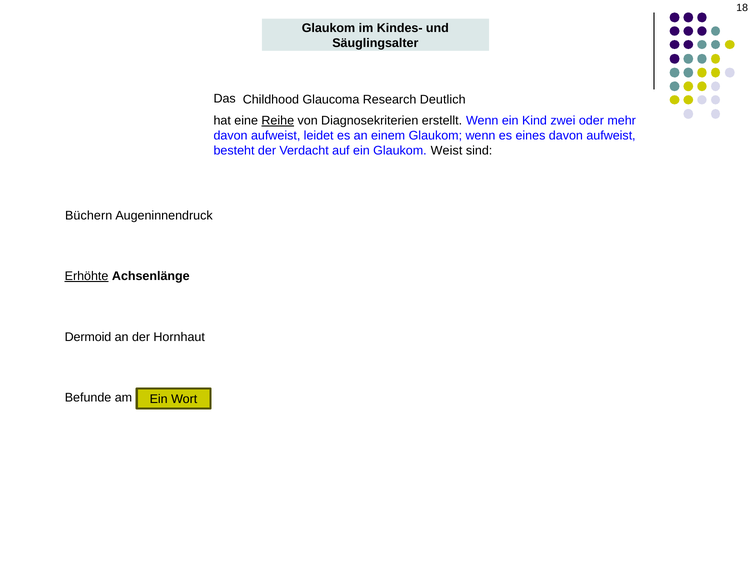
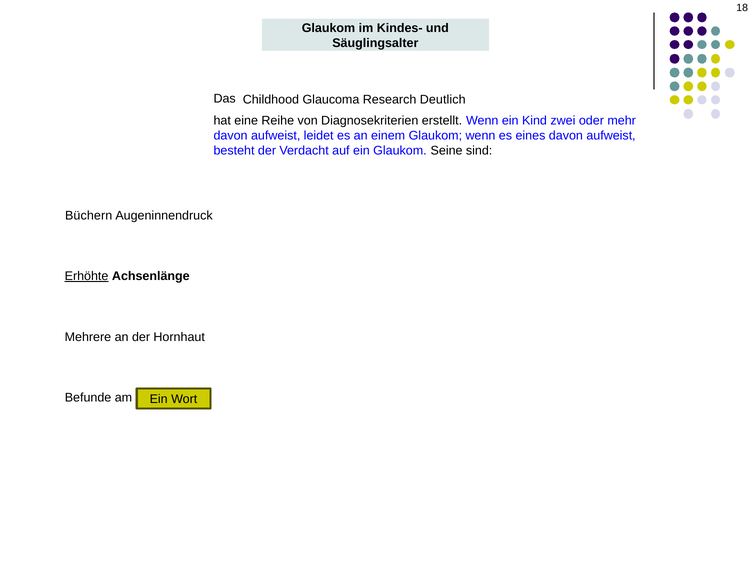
Reihe underline: present -> none (278, 121)
Weist: Weist -> Seine (447, 151)
Dermoid: Dermoid -> Mehrere (88, 337)
